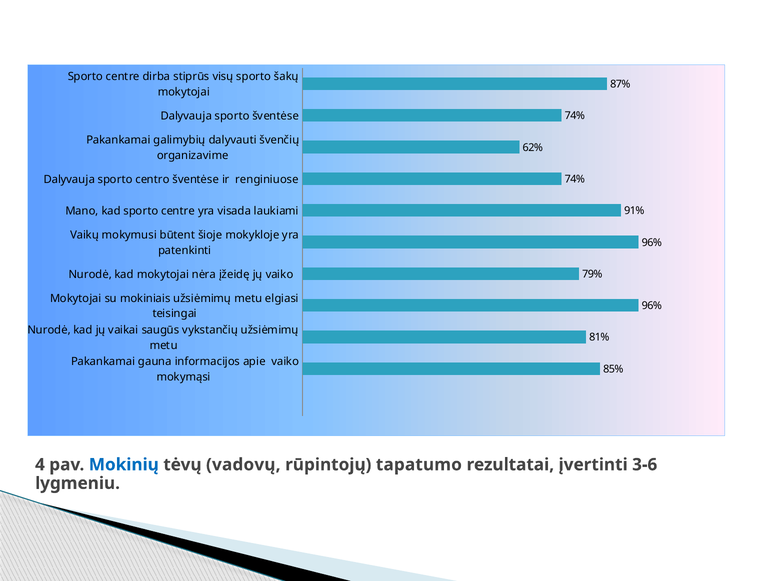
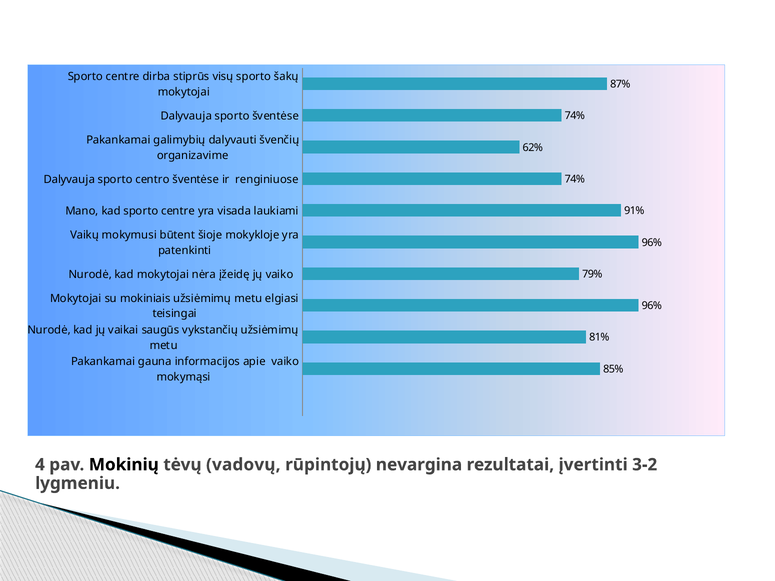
Mokinių colour: blue -> black (124, 465)
tapatumo: tapatumo -> nevargina (419, 465)
3-6: 3-6 -> 3-2 (645, 465)
